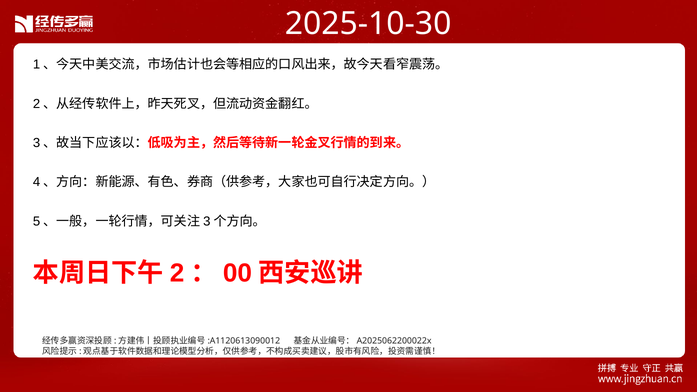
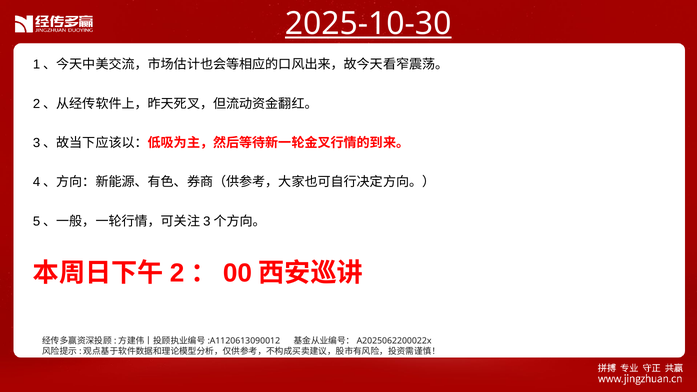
2025-10-30 underline: none -> present (368, 24)
